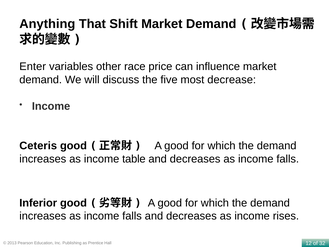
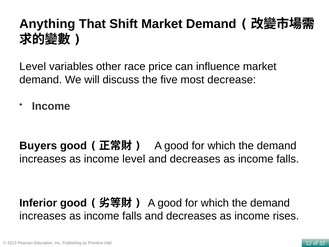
Enter: Enter -> Level (33, 67)
Ceteris: Ceteris -> Buyers (38, 146)
as income table: table -> level (134, 159)
